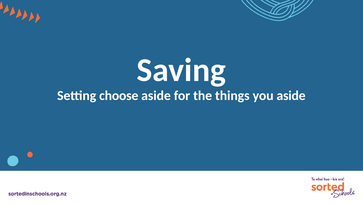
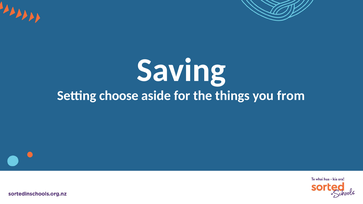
you aside: aside -> from (291, 96)
